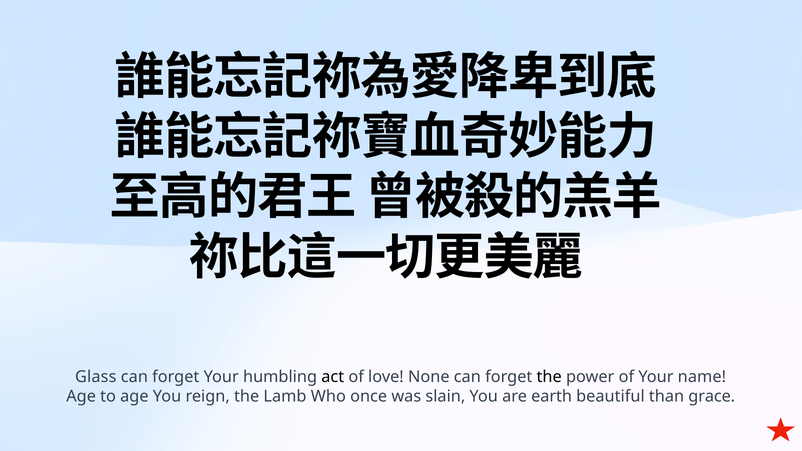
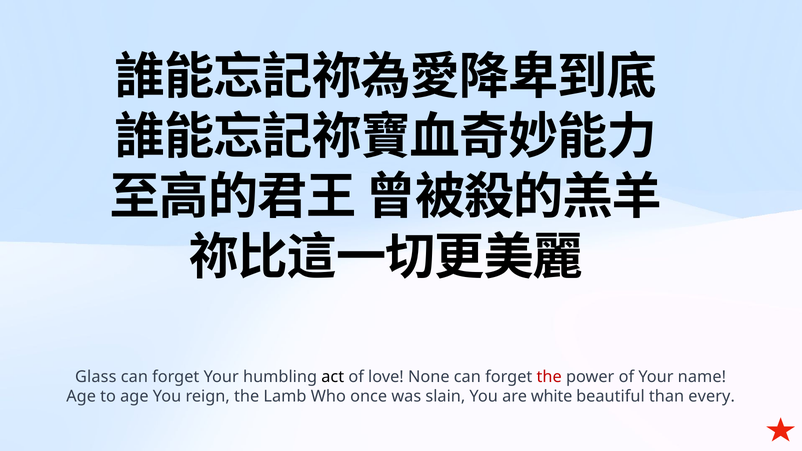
the colour: black -> red (549, 377)
earth: earth -> white (552, 396)
grace: grace -> every (712, 396)
